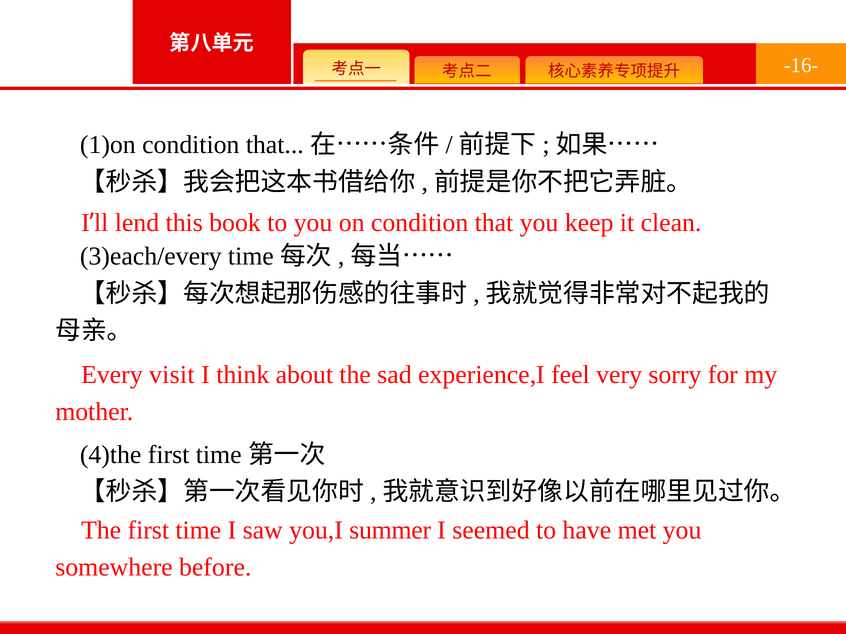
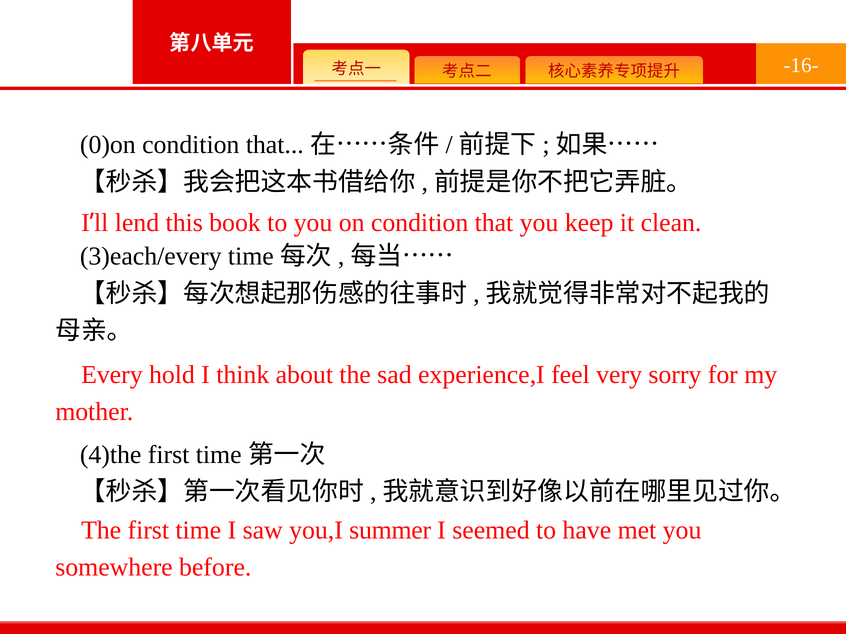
1)on: 1)on -> 0)on (108, 145)
visit: visit -> hold (172, 375)
